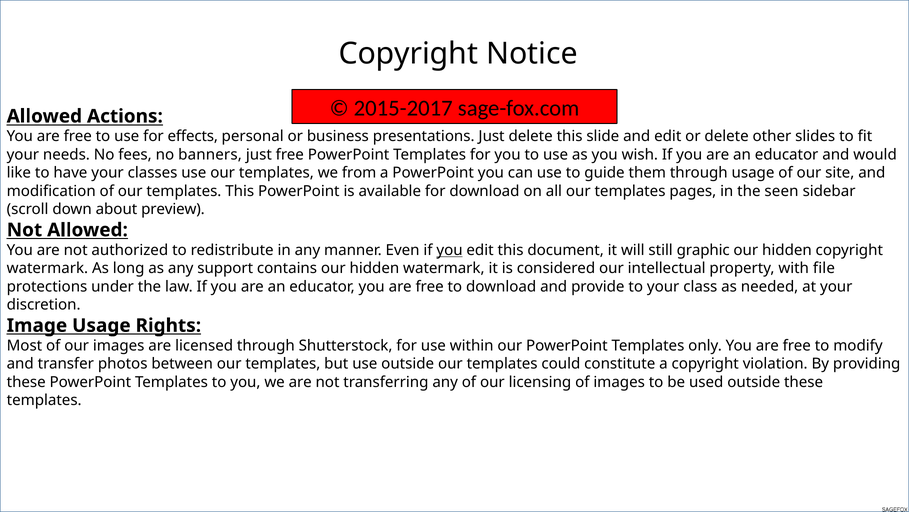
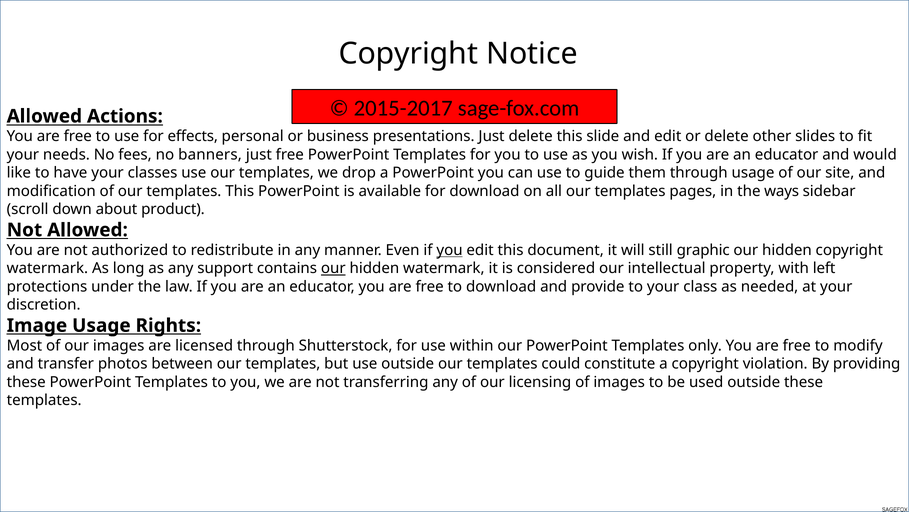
from: from -> drop (359, 173)
seen: seen -> ways (782, 191)
preview: preview -> product (173, 209)
our underline: none -> present (333, 268)
file: file -> left (824, 268)
